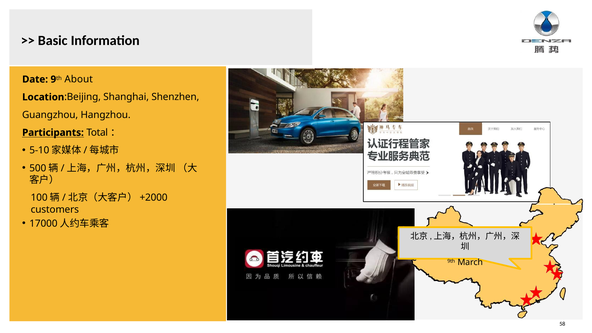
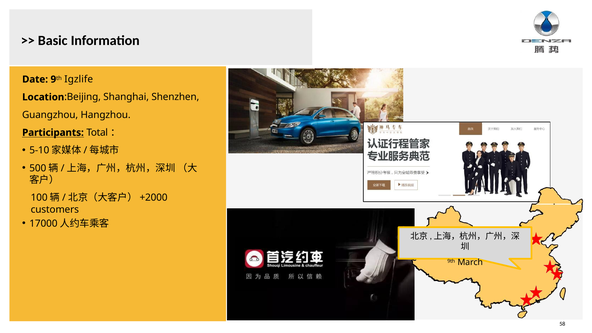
About: About -> Igzlife (79, 79)
